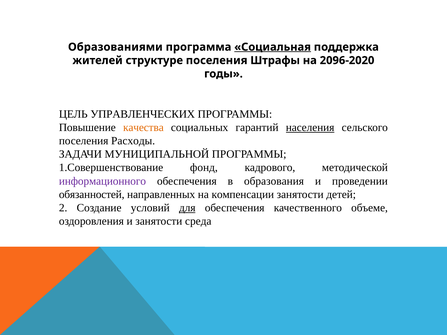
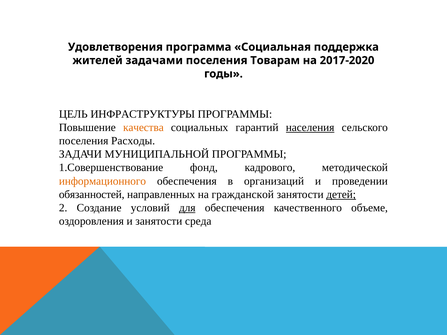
Образованиями: Образованиями -> Удовлетворения (115, 47)
Социальная underline: present -> none (273, 47)
структуре: структуре -> задачами (154, 60)
Штрафы: Штрафы -> Товарам (275, 60)
2096-2020: 2096-2020 -> 2017-2020 (347, 60)
УПРАВЛЕНЧЕСКИХ: УПРАВЛЕНЧЕСКИХ -> ИНФРАСТРУКТУРЫ (143, 114)
информационного colour: purple -> orange (102, 181)
образования: образования -> организаций (274, 181)
компенсации: компенсации -> гражданской (243, 195)
детей underline: none -> present (341, 195)
